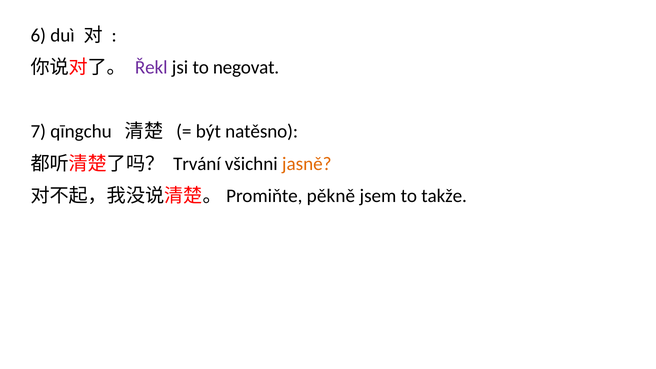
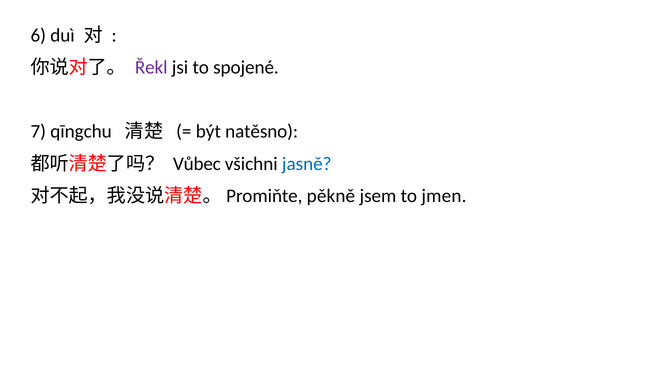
negovat: negovat -> spojené (246, 68)
Trvání: Trvání -> Vůbec (197, 164)
jasně colour: orange -> blue (307, 164)
takže: takže -> jmen (444, 196)
